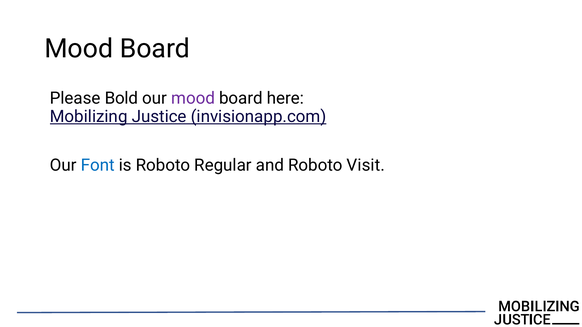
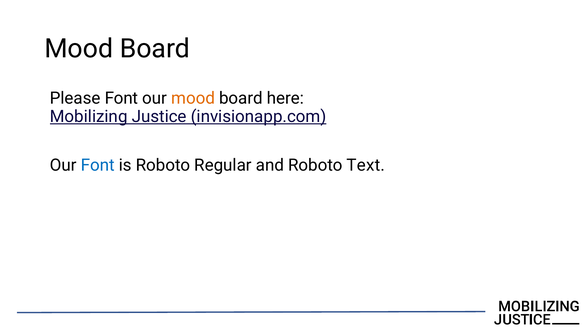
Please Bold: Bold -> Font (121, 98)
mood colour: purple -> orange (193, 98)
Visit: Visit -> Text (366, 166)
